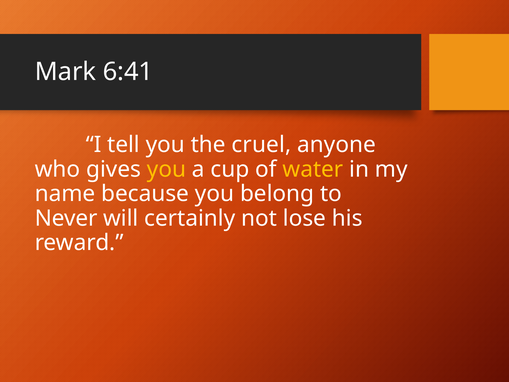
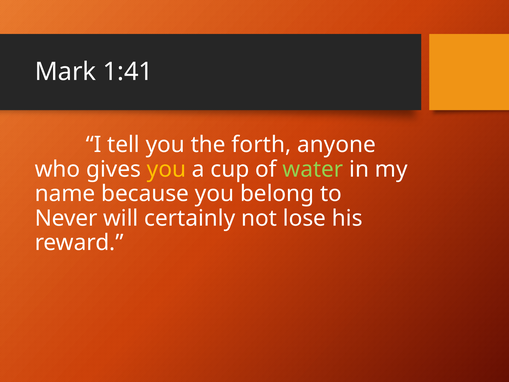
6:41: 6:41 -> 1:41 (128, 72)
cruel: cruel -> forth (261, 145)
water colour: yellow -> light green (313, 169)
